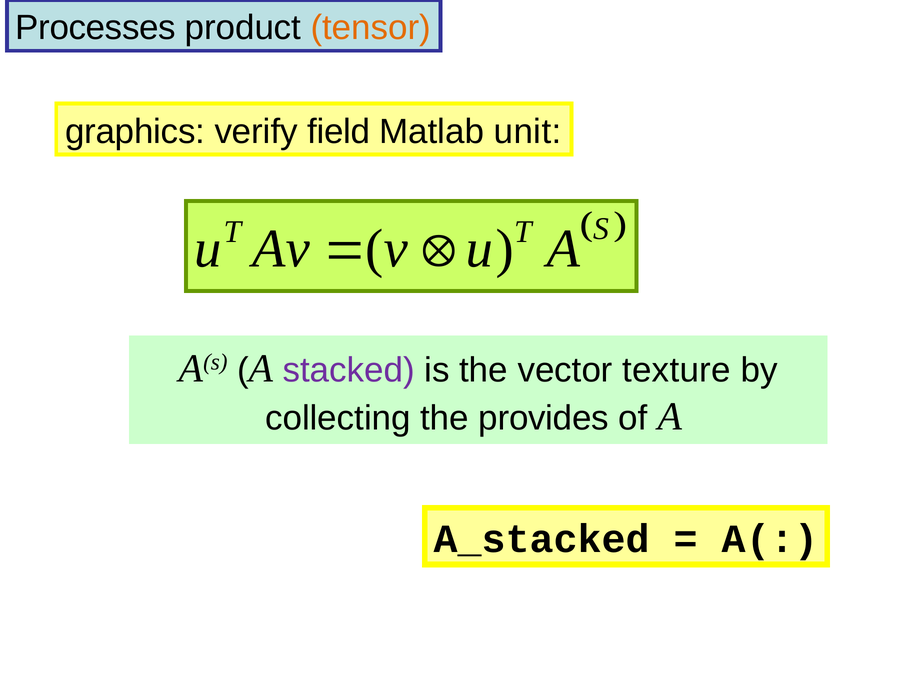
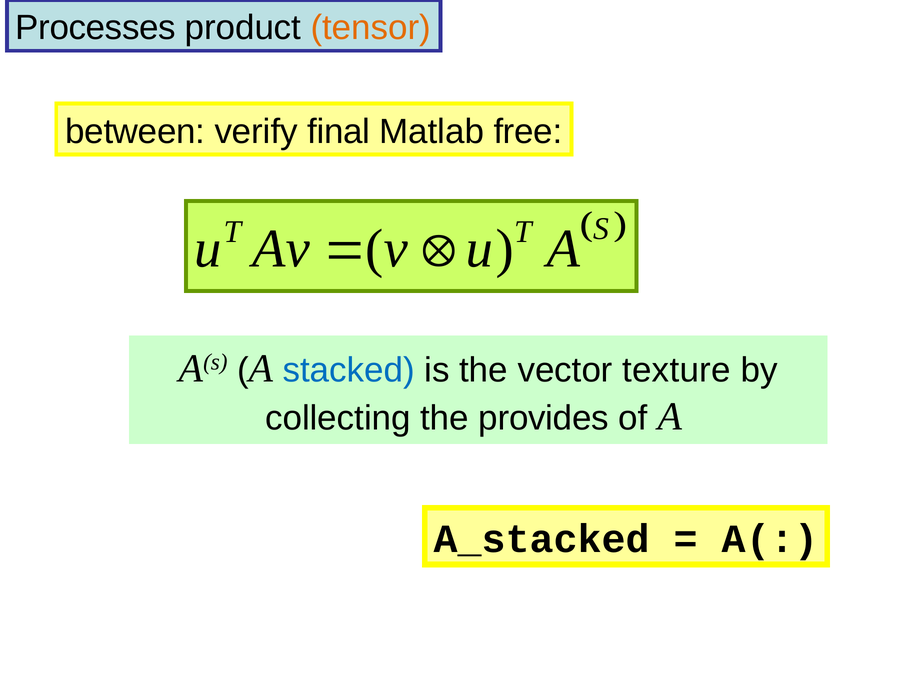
graphics: graphics -> between (135, 131)
field: field -> final (339, 131)
unit: unit -> free (528, 131)
stacked colour: purple -> blue (349, 370)
